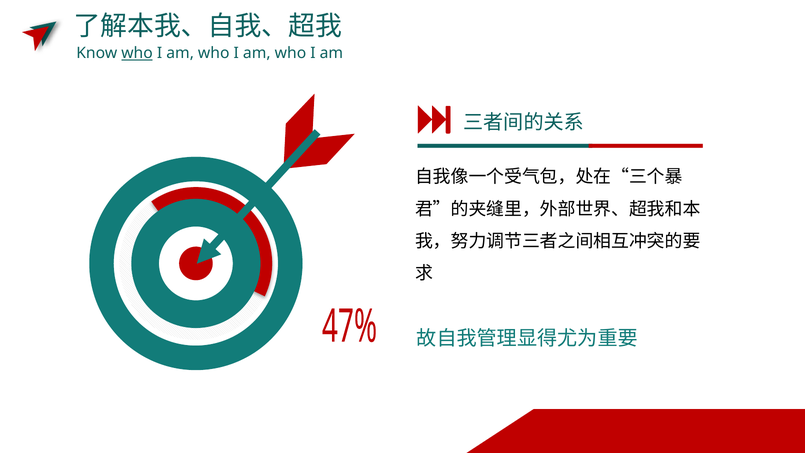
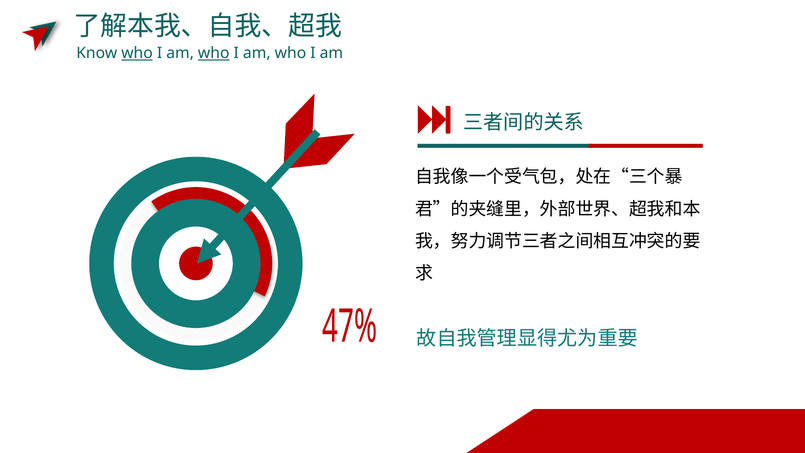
who underline: none -> present (214, 53)
